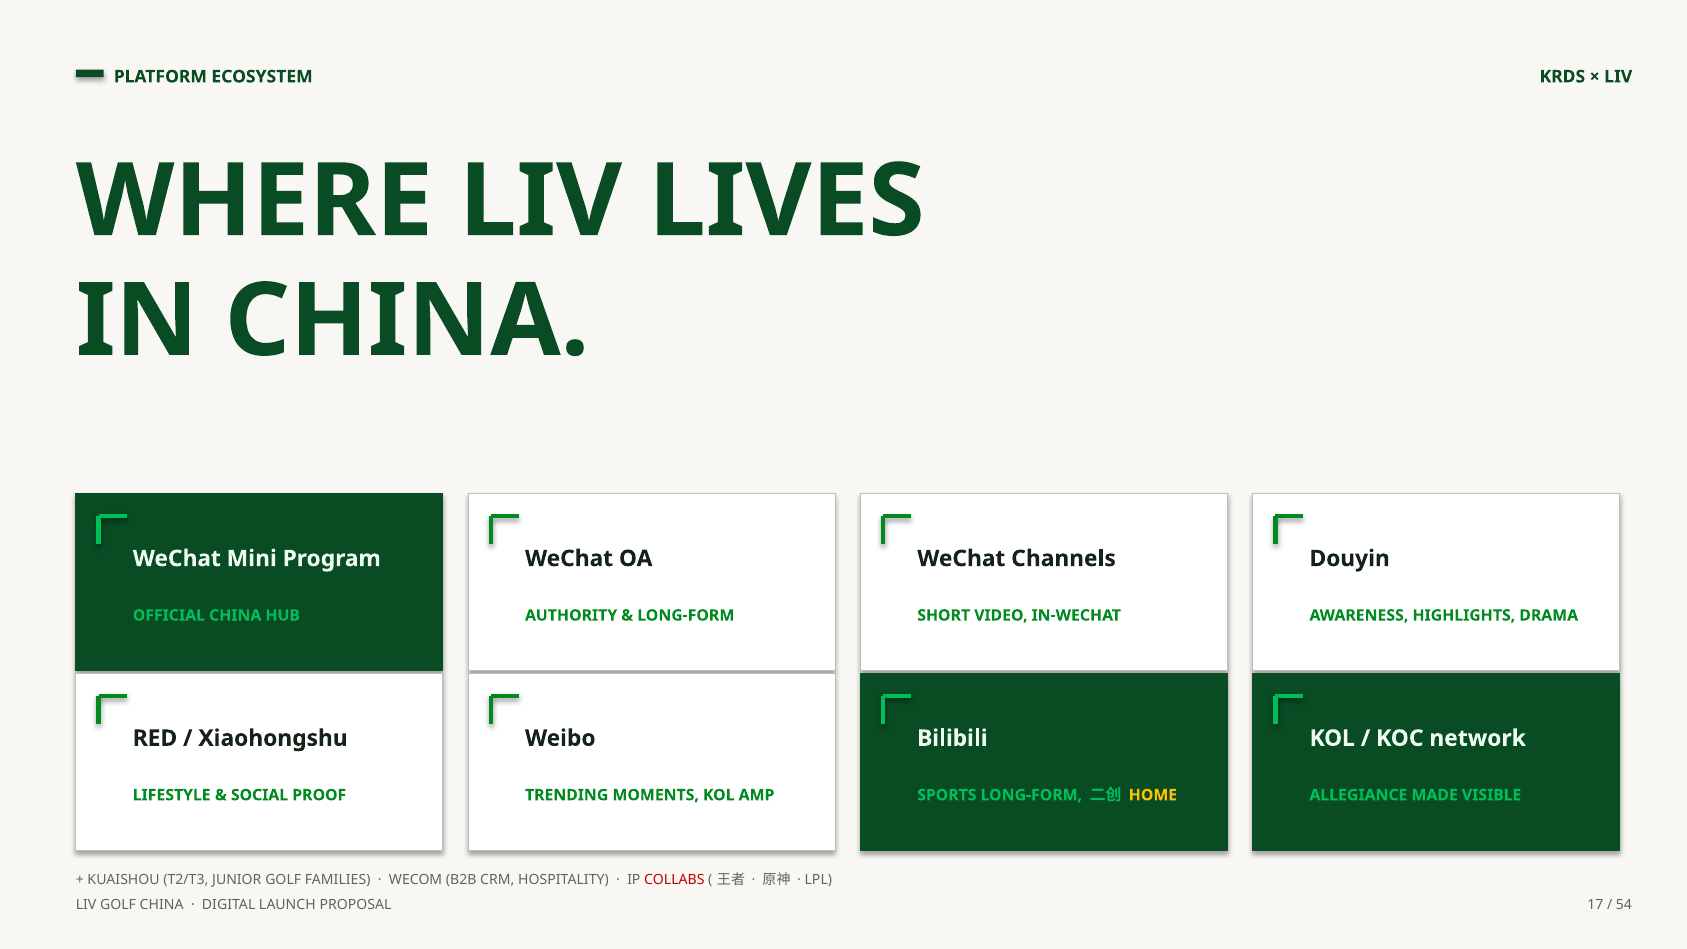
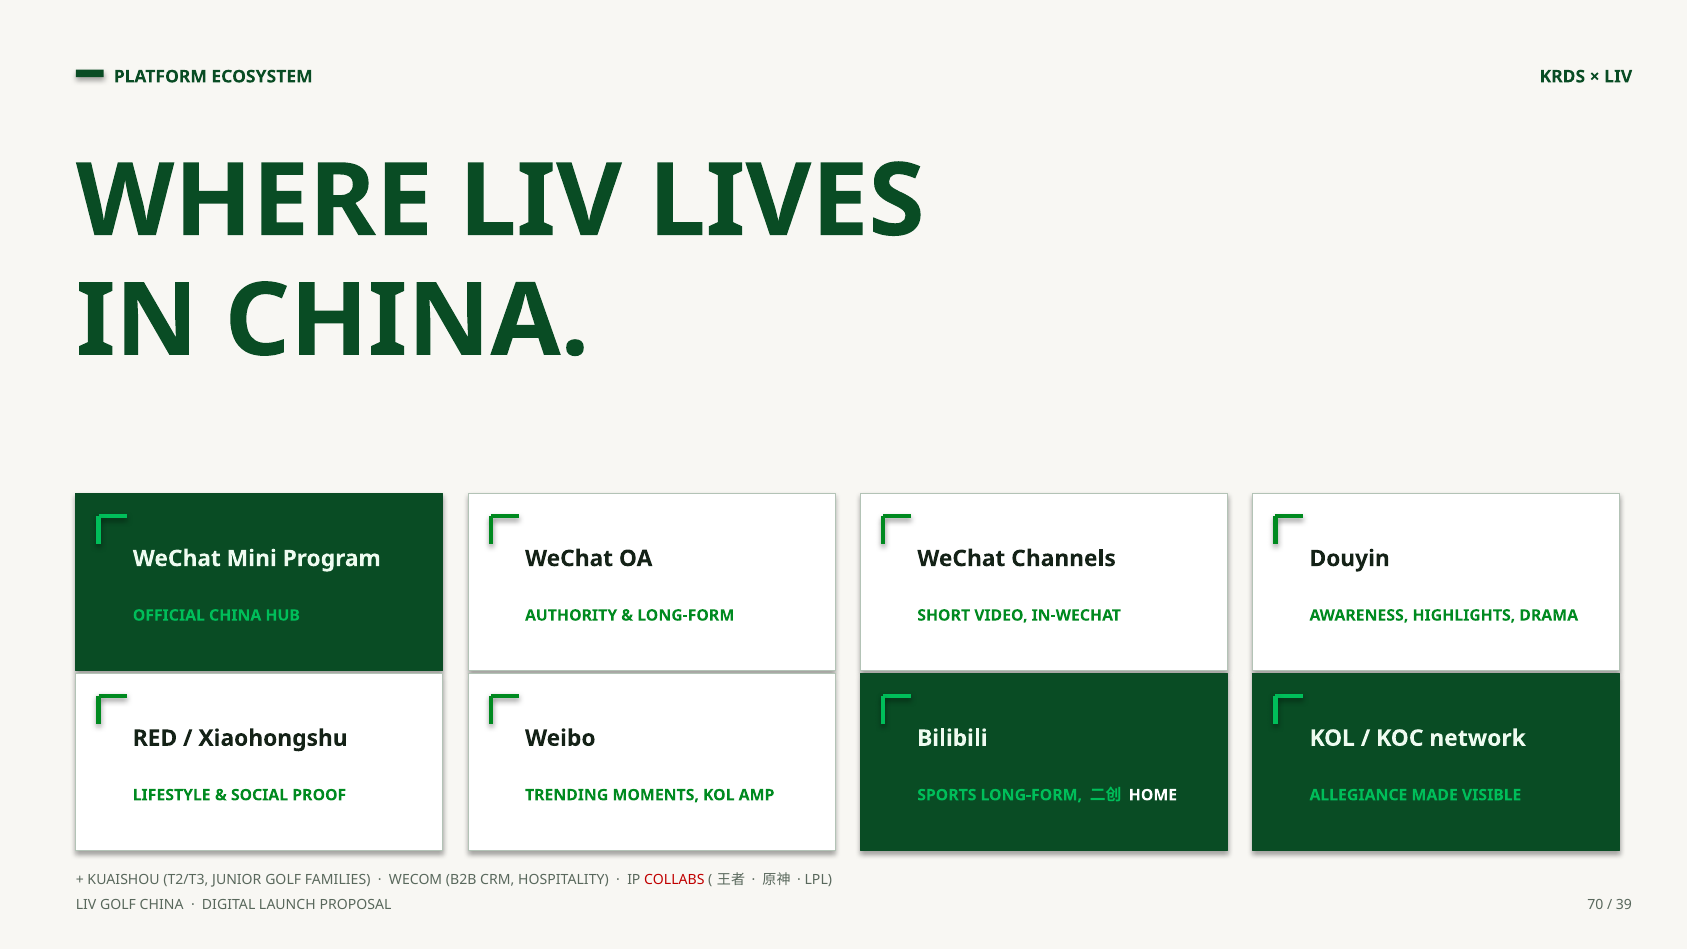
HOME colour: yellow -> white (1153, 795)
17: 17 -> 70 (1595, 905)
54: 54 -> 39 (1624, 905)
